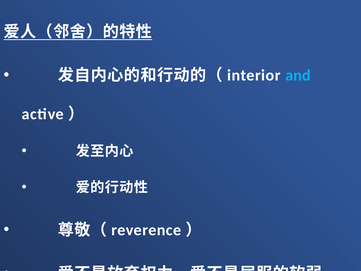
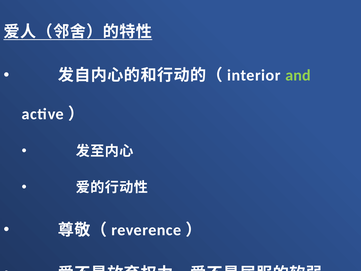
and colour: light blue -> light green (298, 75)
